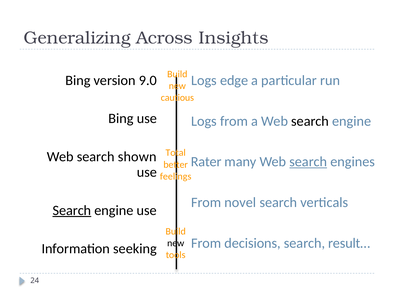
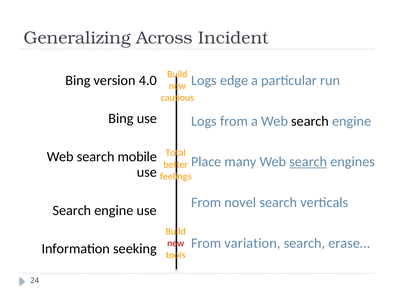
Insights: Insights -> Incident (234, 38)
9.0: 9.0 -> 4.0 (148, 80)
shown: shown -> mobile (137, 157)
Rater: Rater -> Place (206, 162)
Search underline: present -> none (72, 211)
decisions: decisions -> variation (252, 244)
result…: result… -> erase… (349, 244)
new colour: black -> red (176, 244)
